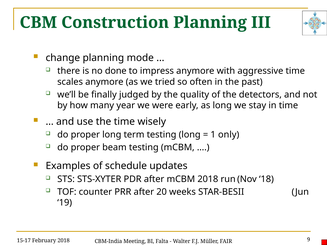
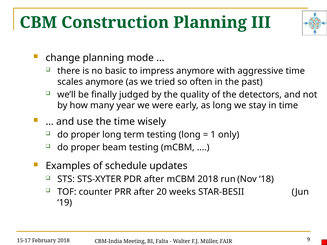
done: done -> basic (116, 71)
